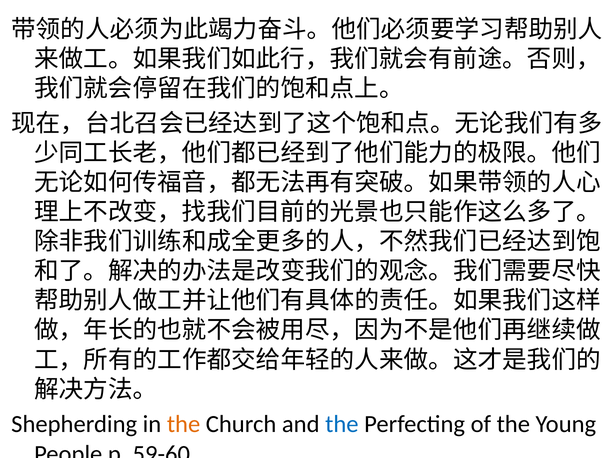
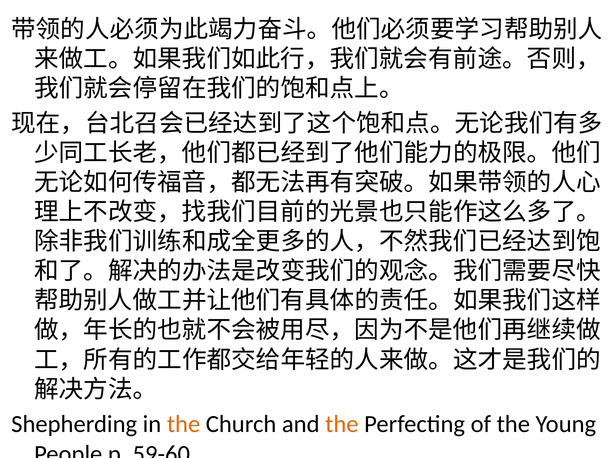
the colour: blue -> orange (342, 425)
